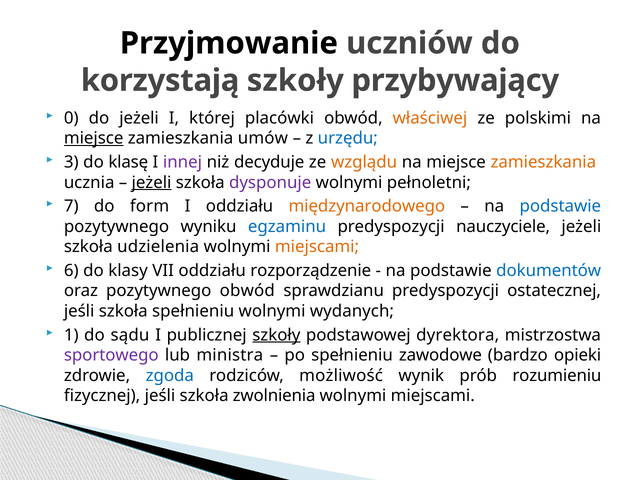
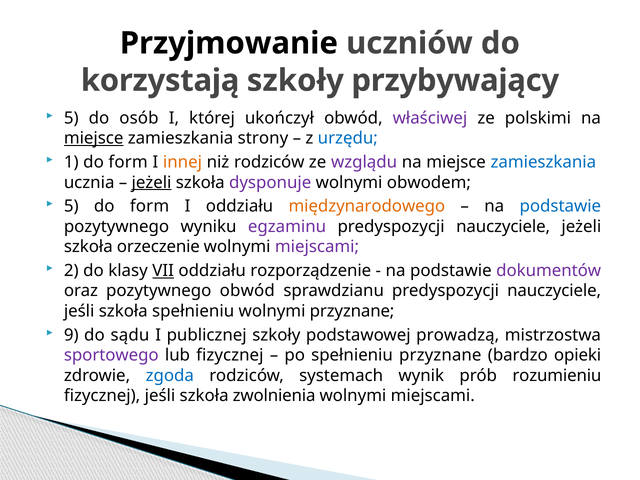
0: 0 -> 5 (71, 118)
do jeżeli: jeżeli -> osób (139, 118)
placówki: placówki -> ukończył (279, 118)
właściwej colour: orange -> purple (430, 118)
umów: umów -> strony (263, 138)
3: 3 -> 1 (71, 162)
klasę: klasę -> form (128, 162)
innej colour: purple -> orange (182, 162)
niż decyduje: decyduje -> rodziców (269, 162)
wzglądu colour: orange -> purple (364, 162)
zamieszkania colour: orange -> blue (543, 162)
pełnoletni: pełnoletni -> obwodem (429, 182)
7: 7 -> 5 (71, 206)
egzaminu colour: blue -> purple (287, 227)
udzielenia: udzielenia -> orzeczenie (158, 247)
miejscami colour: orange -> purple (317, 247)
6: 6 -> 2 (71, 271)
VII underline: none -> present (163, 271)
dokumentów colour: blue -> purple (549, 271)
sprawdzianu predyspozycji ostatecznej: ostatecznej -> nauczyciele (554, 291)
wolnymi wydanych: wydanych -> przyznane (352, 311)
1: 1 -> 9 (71, 335)
szkoły underline: present -> none (276, 335)
dyrektora: dyrektora -> prowadzą (458, 335)
lub ministra: ministra -> fizycznej (230, 355)
spełnieniu zawodowe: zawodowe -> przyznane (440, 355)
możliwość: możliwość -> systemach (341, 375)
